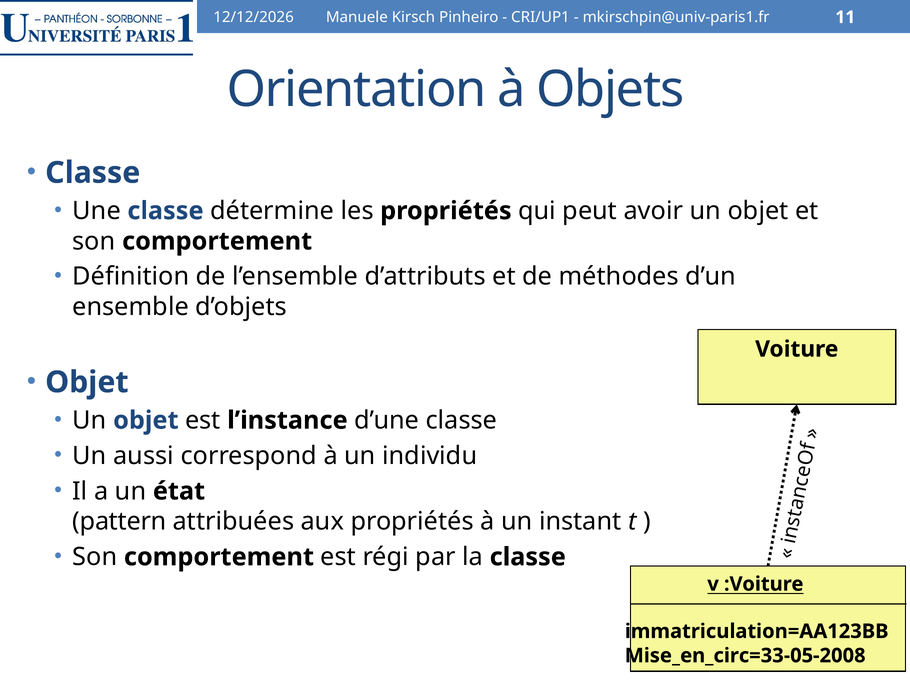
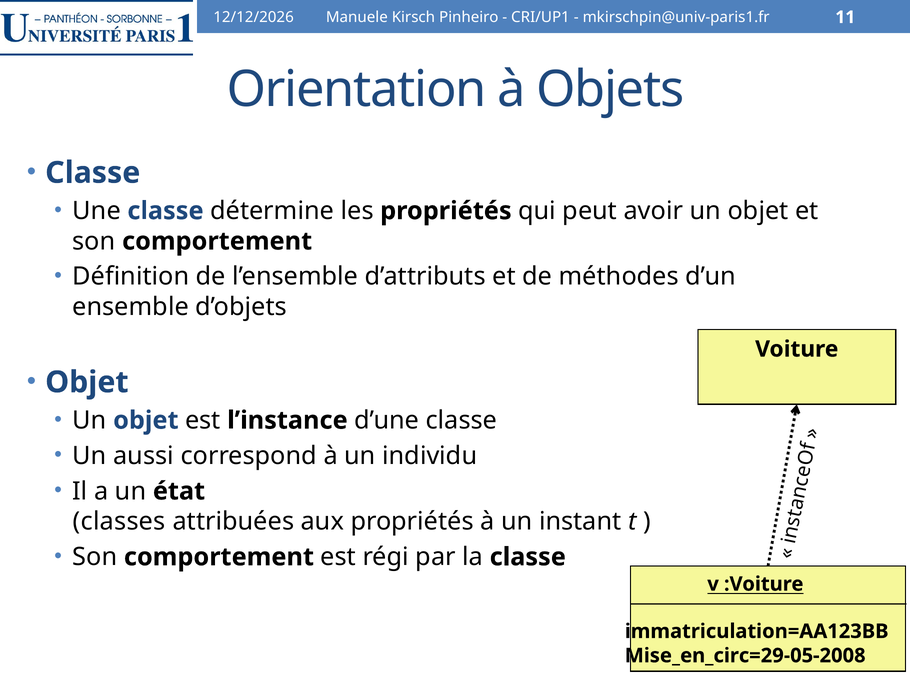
pattern: pattern -> classes (119, 521)
Mise_en_circ=33-05-2008: Mise_en_circ=33-05-2008 -> Mise_en_circ=29-05-2008 (745, 655)
